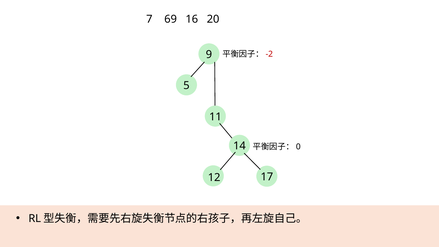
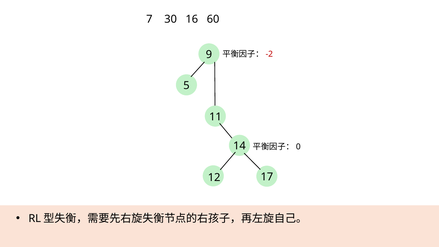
69: 69 -> 30 (171, 19)
20: 20 -> 60 (213, 19)
